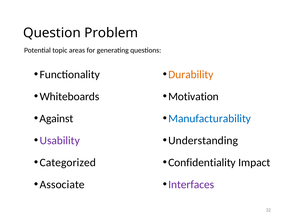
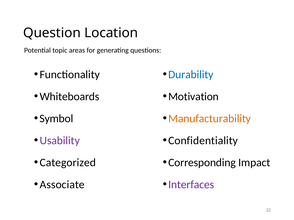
Problem: Problem -> Location (111, 33)
Durability colour: orange -> blue (191, 75)
Against: Against -> Symbol (56, 119)
Manufacturability colour: blue -> orange (210, 119)
Understanding: Understanding -> Confidentiality (203, 141)
Confidentiality: Confidentiality -> Corresponding (202, 163)
